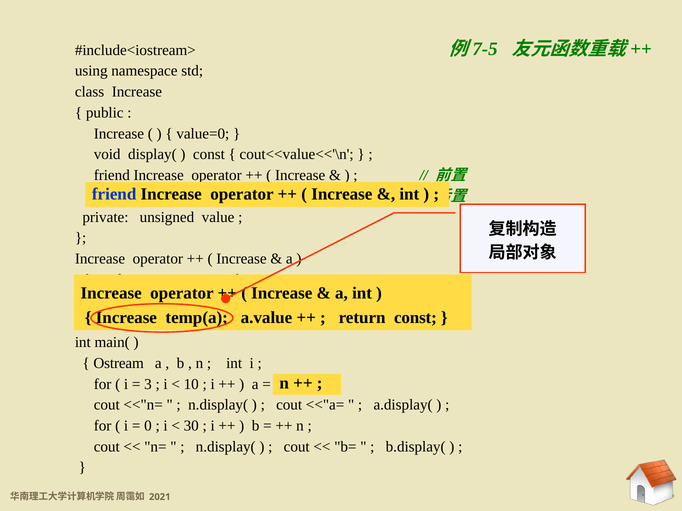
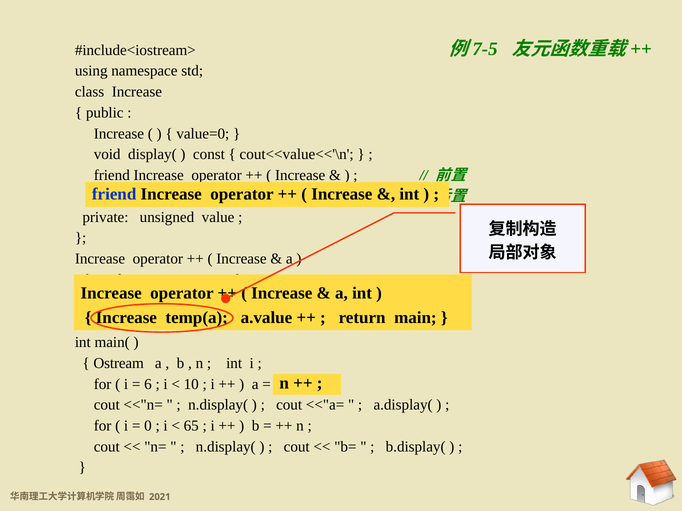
const: const -> main (415, 318)
3: 3 -> 6 (148, 384)
30: 30 -> 65 (191, 426)
